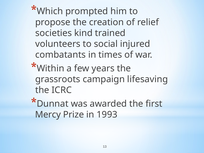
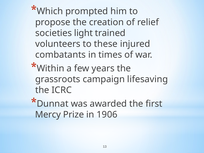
kind: kind -> light (84, 33)
social: social -> these (106, 44)
1993: 1993 -> 1906 (107, 115)
